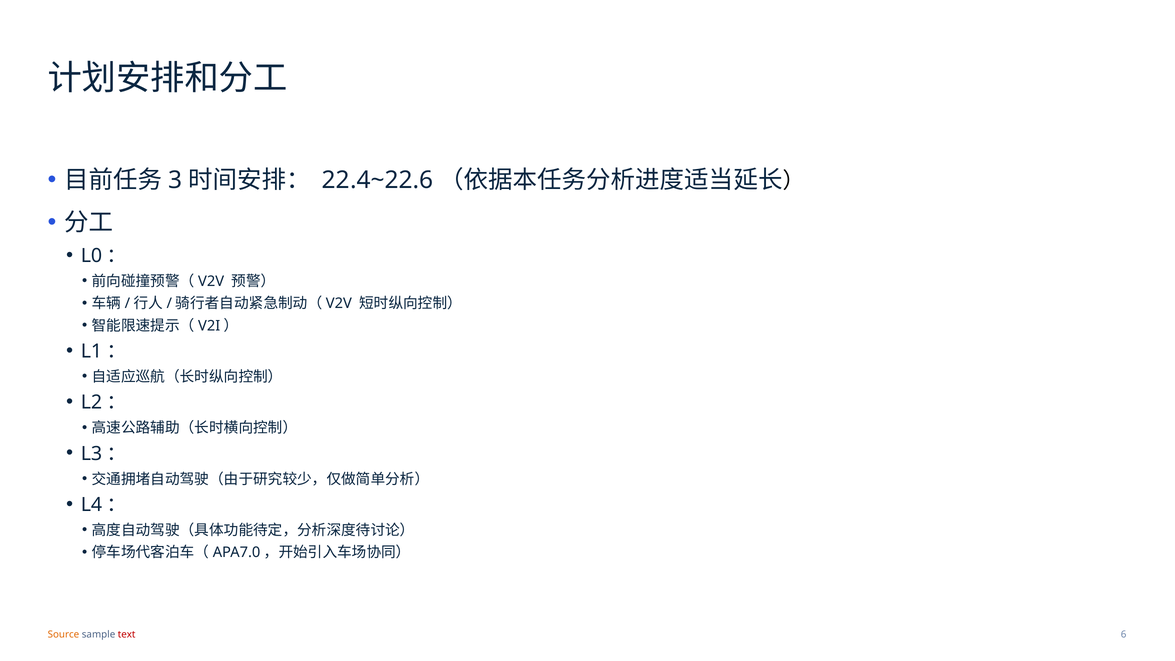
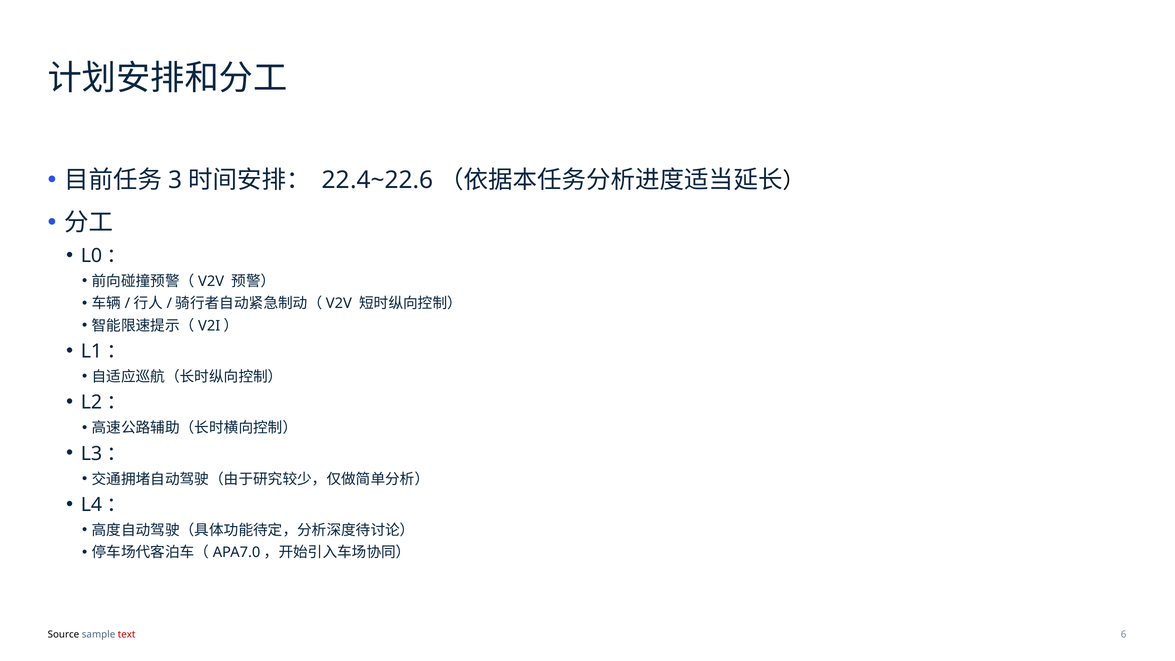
Source colour: orange -> black (63, 635)
